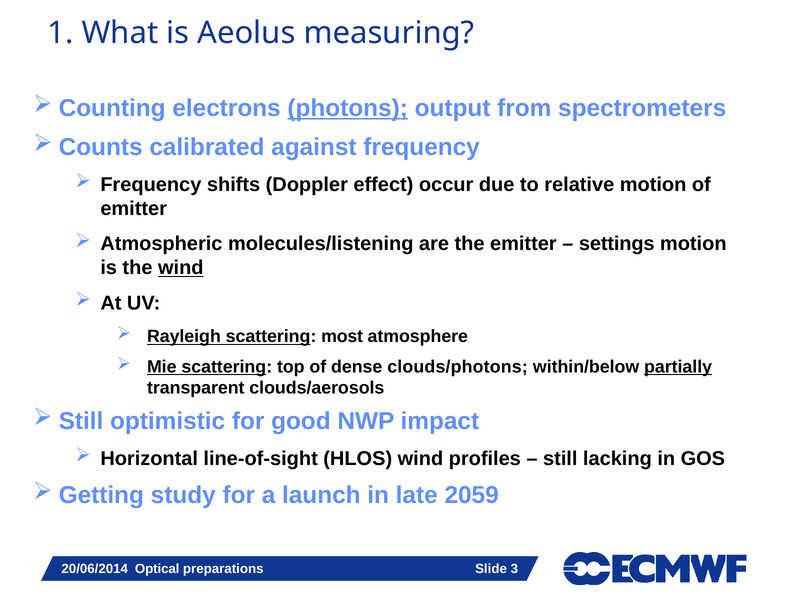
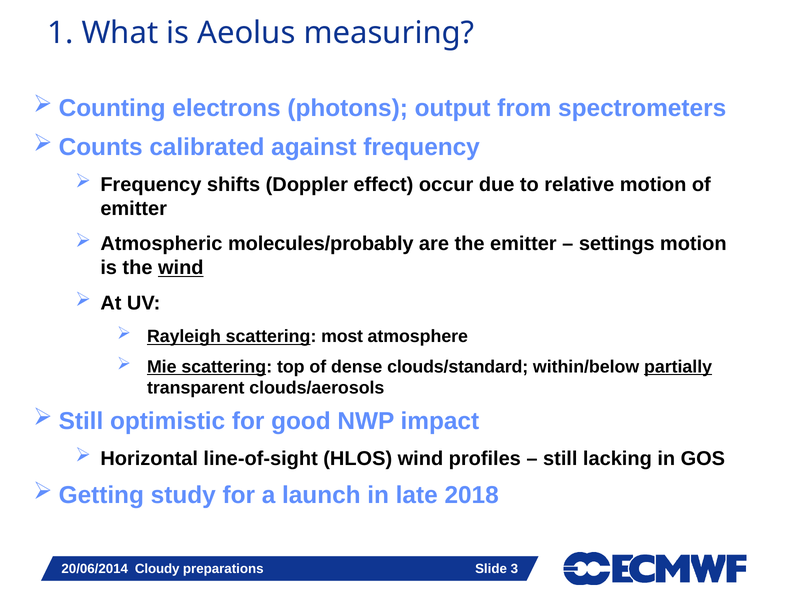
photons underline: present -> none (348, 108)
molecules/listening: molecules/listening -> molecules/probably (321, 244)
clouds/photons: clouds/photons -> clouds/standard (458, 367)
2059: 2059 -> 2018 (472, 495)
Optical: Optical -> Cloudy (157, 569)
